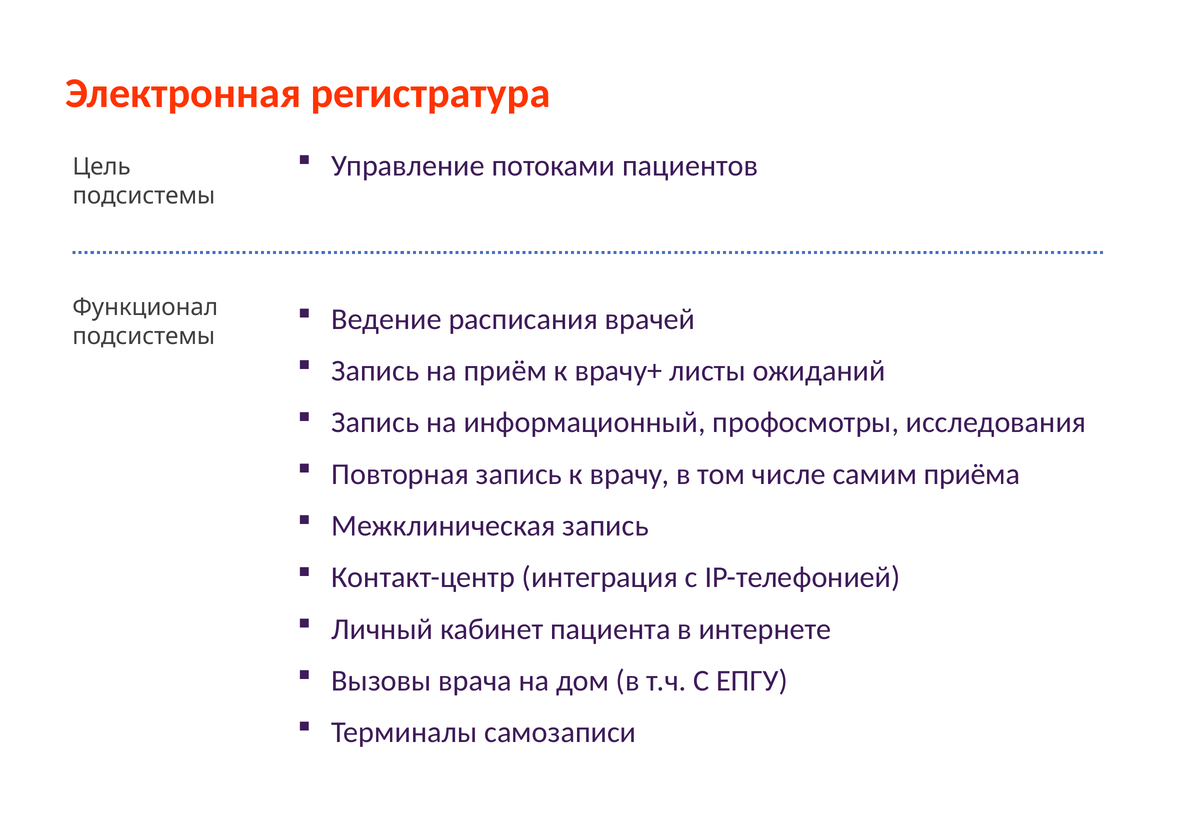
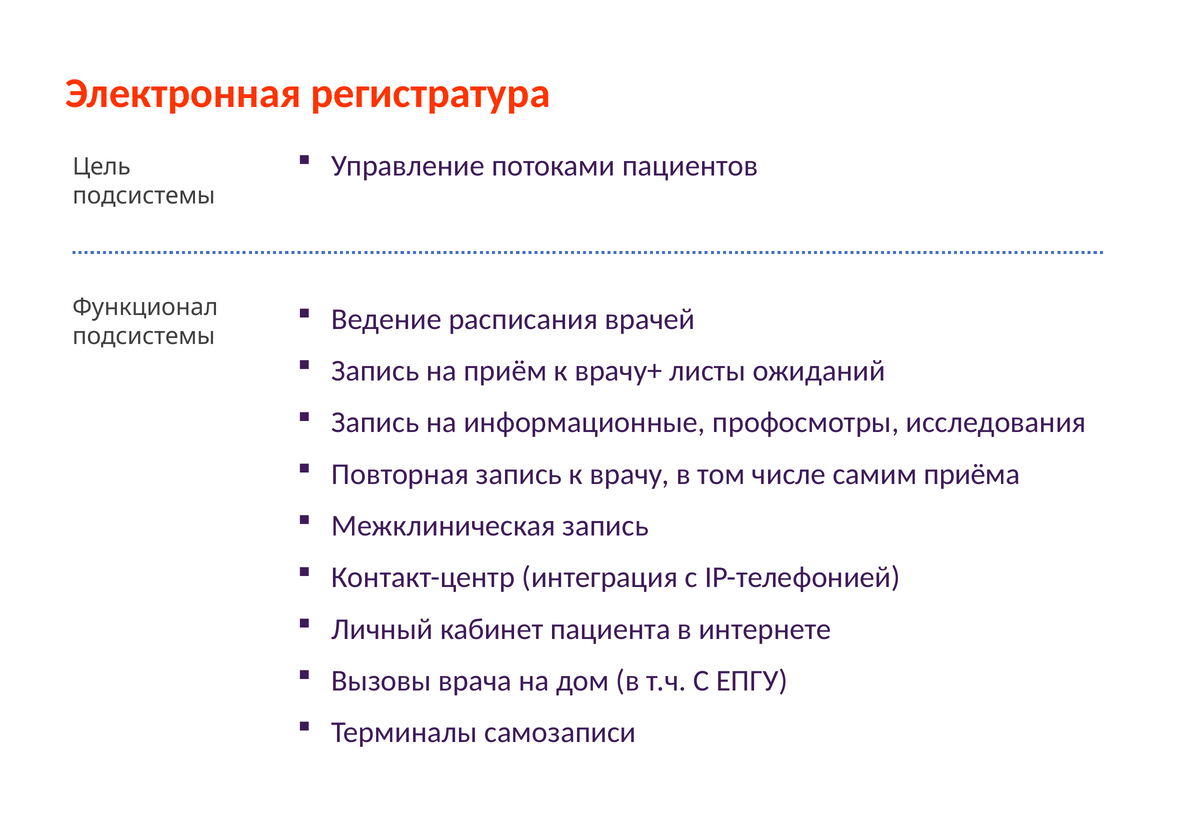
информационный: информационный -> информационные (585, 423)
